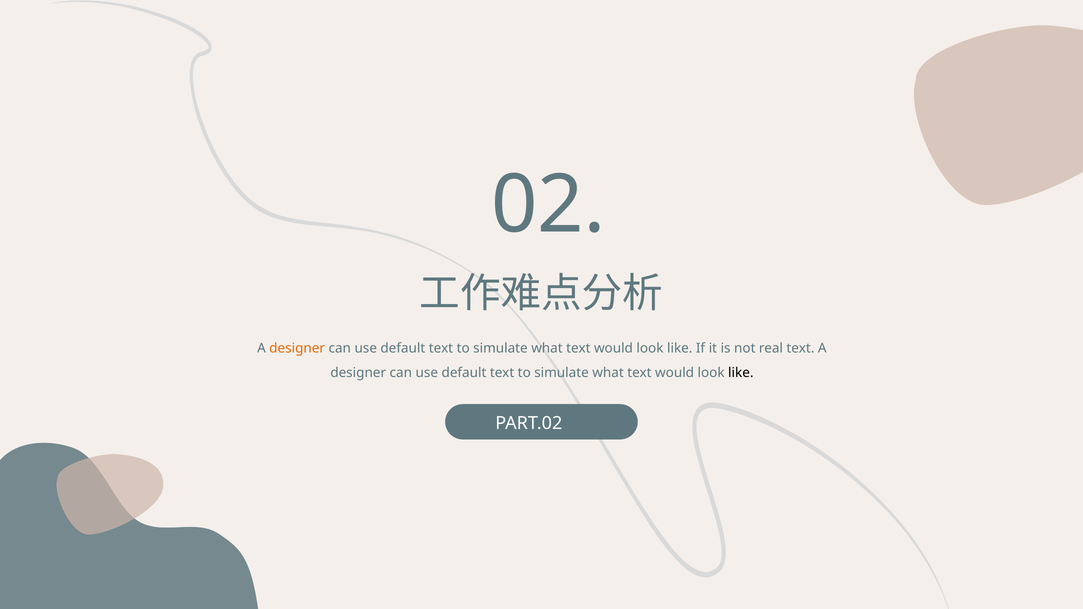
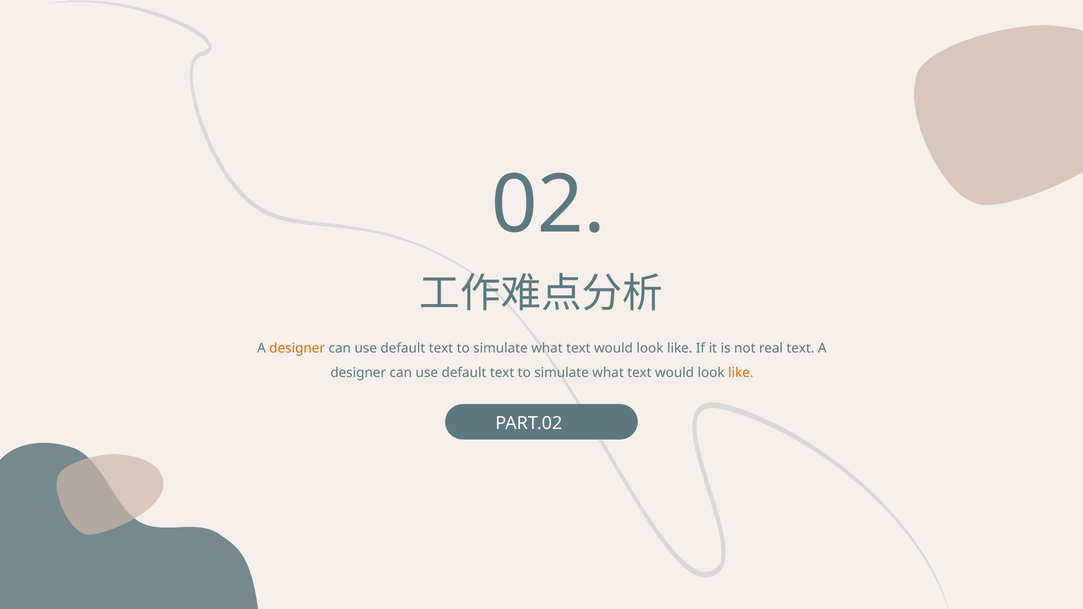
like colour: black -> orange (741, 373)
